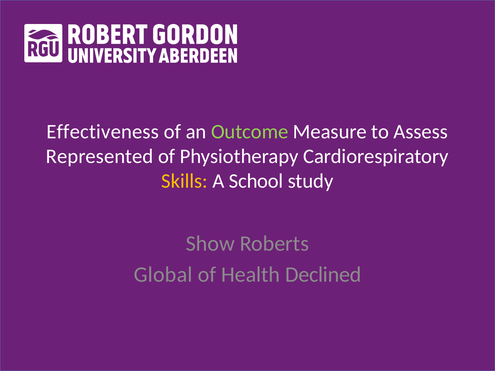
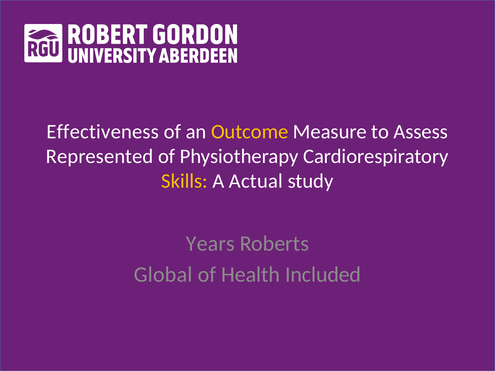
Outcome colour: light green -> yellow (250, 132)
School: School -> Actual (256, 181)
Show: Show -> Years (210, 244)
Declined: Declined -> Included (323, 275)
